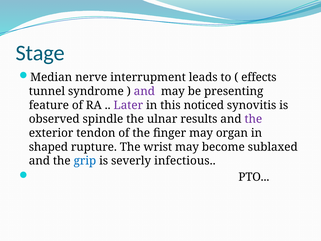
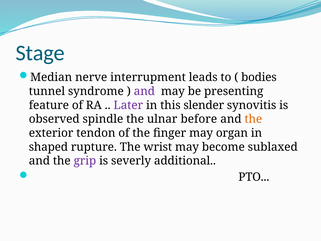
effects: effects -> bodies (259, 77)
noticed: noticed -> slender (204, 105)
results: results -> before (199, 119)
the colour: purple -> orange (253, 119)
grip colour: blue -> purple (85, 161)
infectious: infectious -> additional (185, 161)
